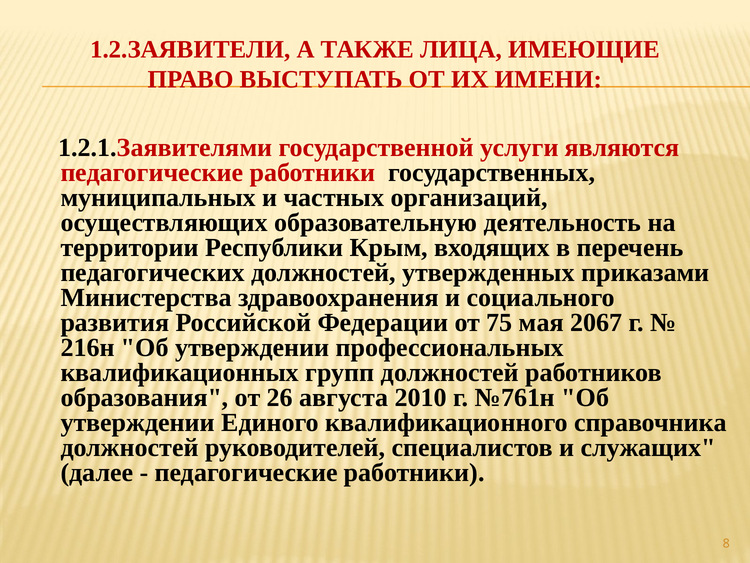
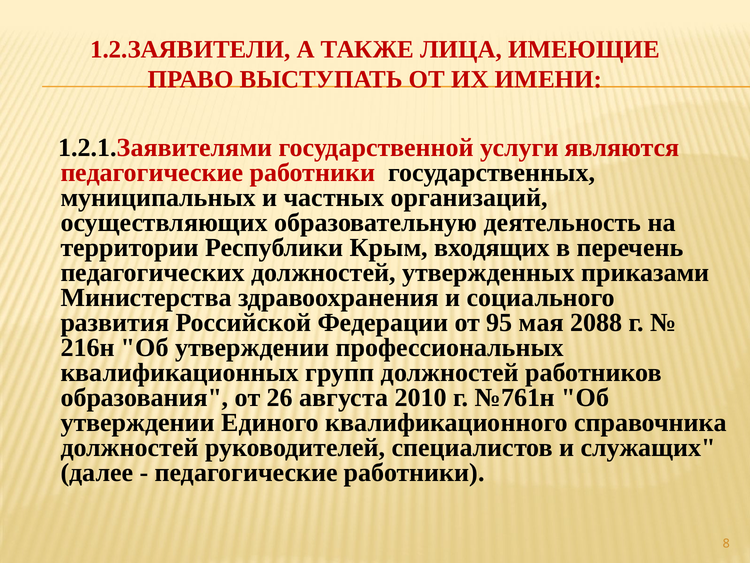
75: 75 -> 95 (499, 322)
2067: 2067 -> 2088 (596, 322)
